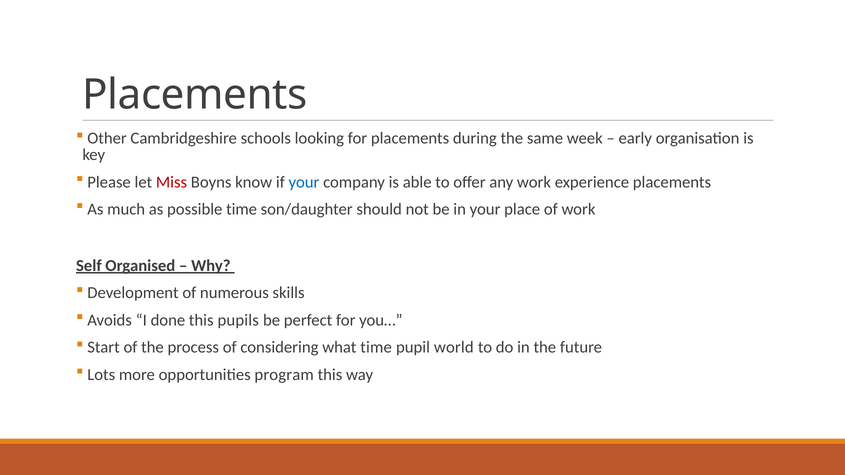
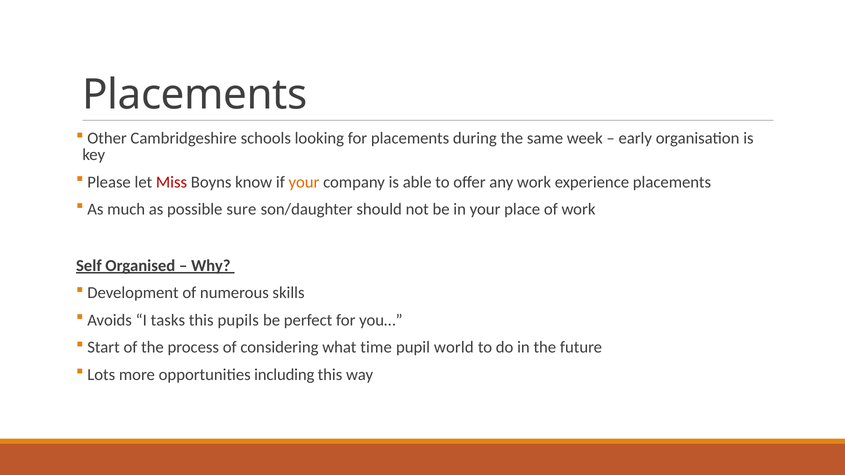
your colour: blue -> orange (304, 182)
possible time: time -> sure (241, 209)
done: done -> tasks (168, 320)
program: program -> including (284, 375)
